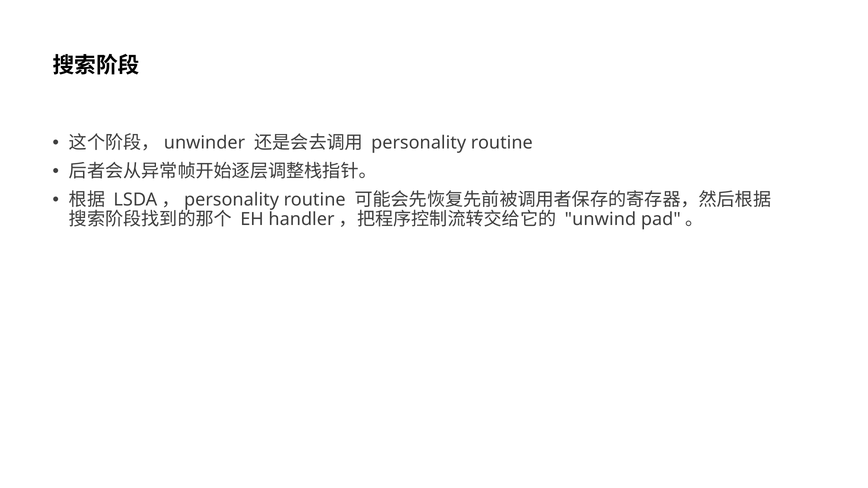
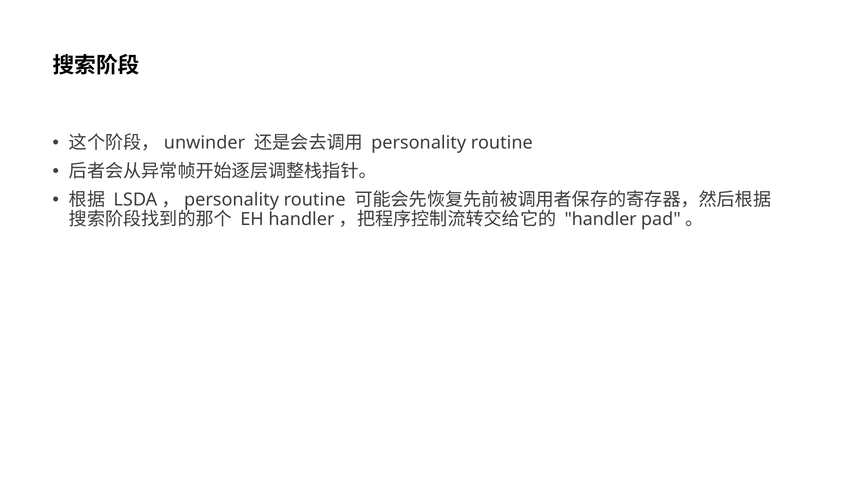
unwind: unwind -> handler (601, 220)
